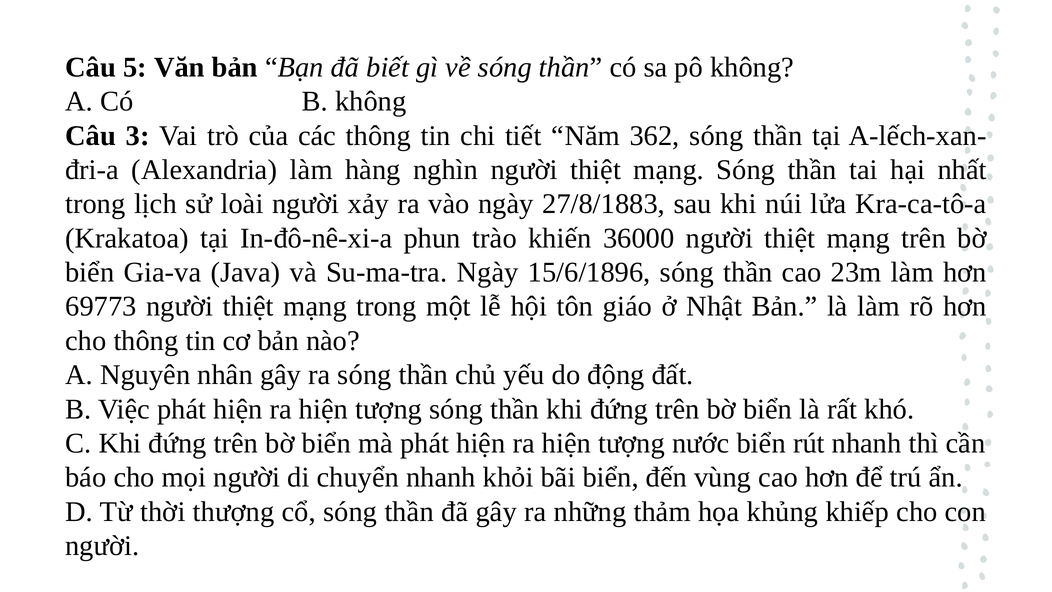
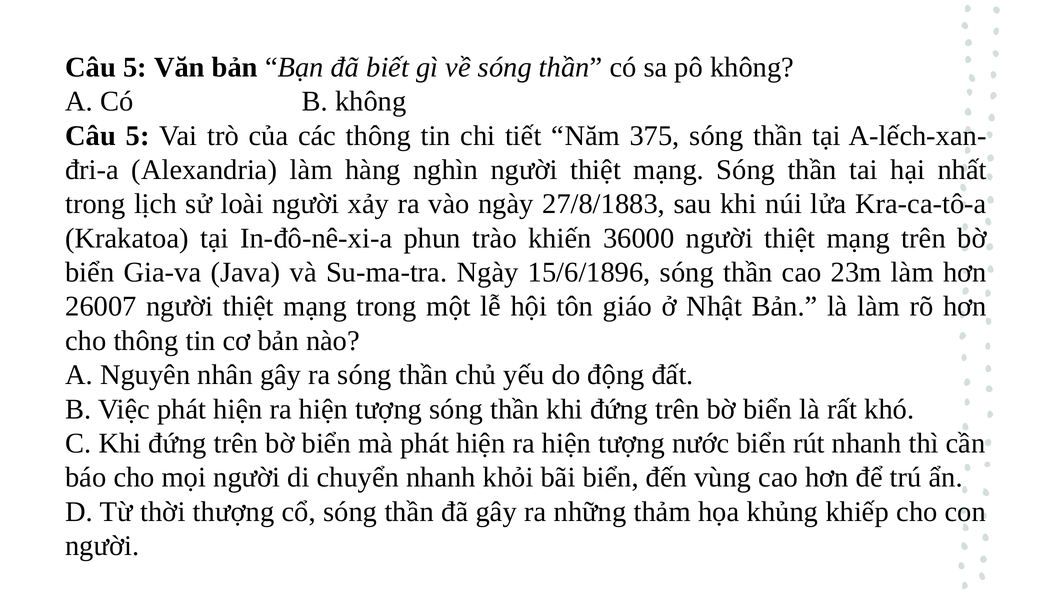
3: 3 -> 5 (138, 136)
362: 362 -> 375 (655, 136)
69773: 69773 -> 26007 (101, 306)
